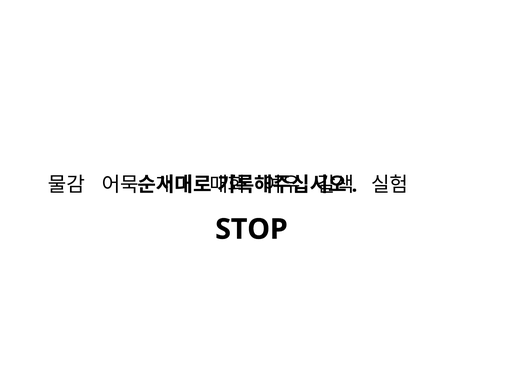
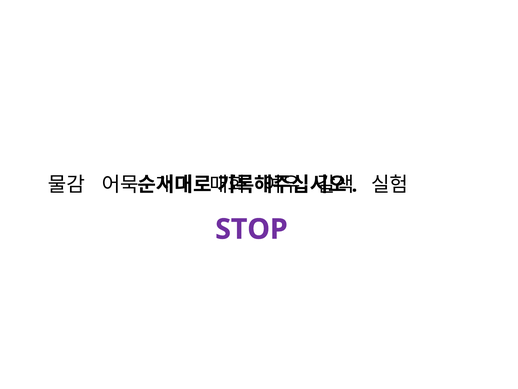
STOP colour: black -> purple (251, 229)
